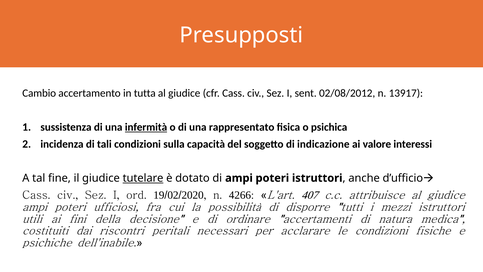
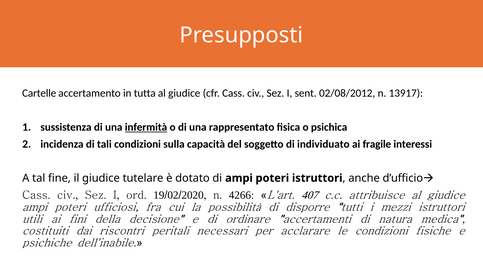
Cambio: Cambio -> Cartelle (39, 93)
indicazione: indicazione -> individuato (323, 144)
valore: valore -> fragile (377, 144)
tutelare underline: present -> none (143, 178)
